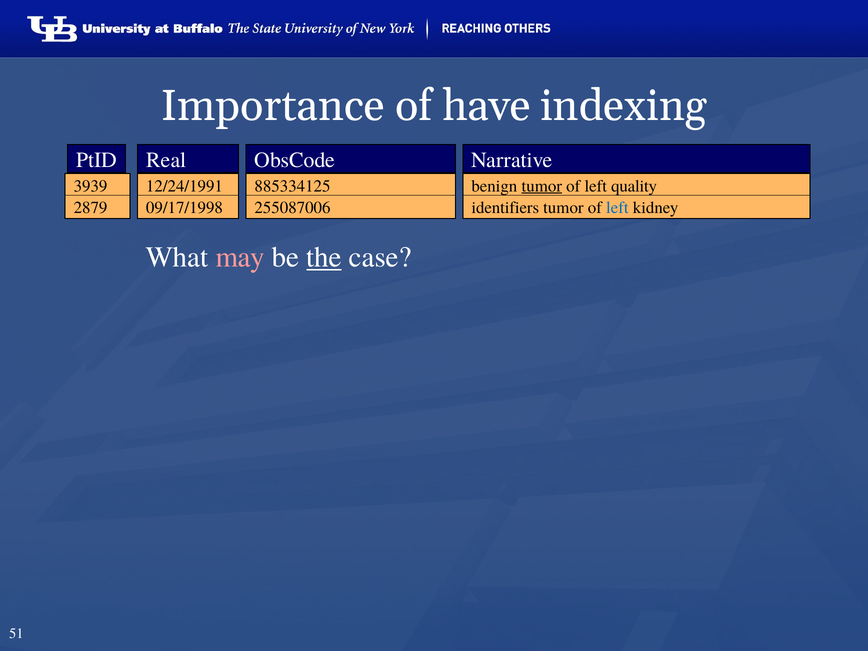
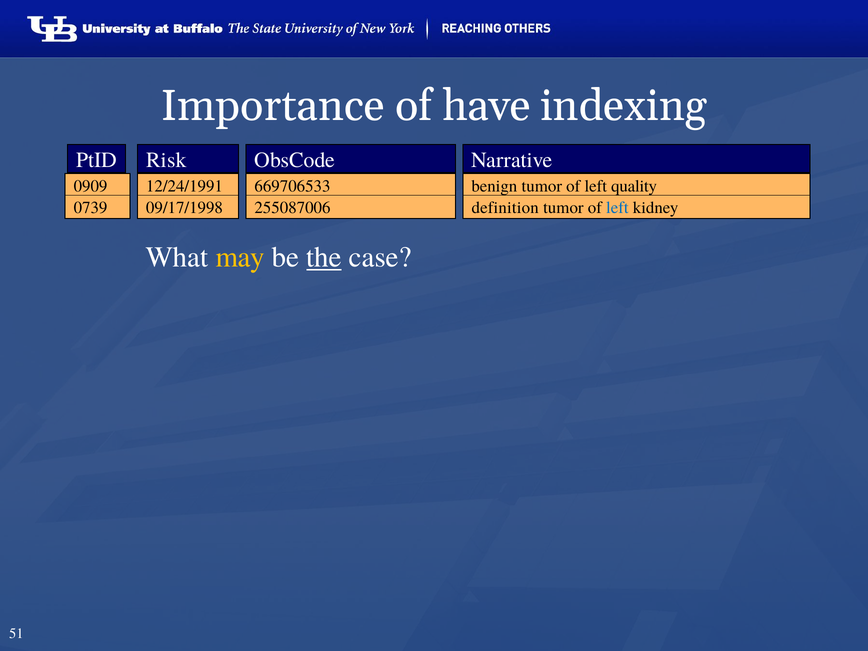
Real: Real -> Risk (166, 160)
3939: 3939 -> 0909 (91, 186)
885334125: 885334125 -> 669706533 (292, 186)
tumor underline: present -> none (542, 186)
2879: 2879 -> 0739 (91, 208)
identifiers: identifiers -> definition (505, 208)
may colour: pink -> yellow (240, 257)
